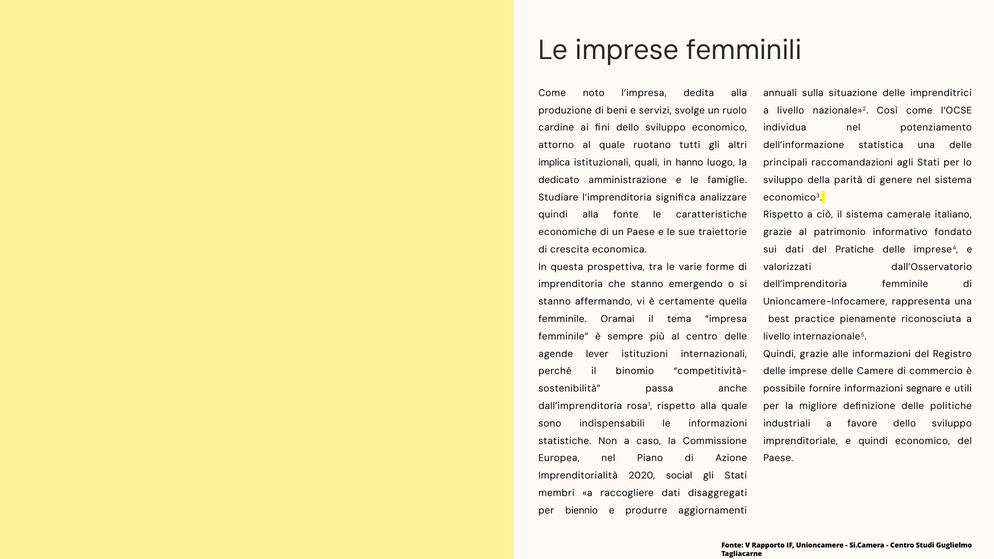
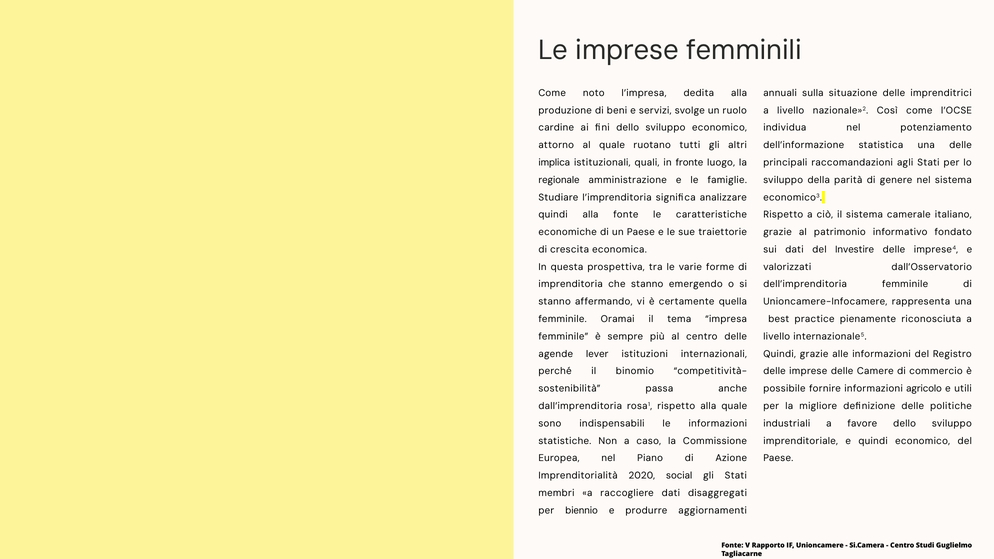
hanno: hanno -> fronte (689, 163)
dedicato: dedicato -> regionale (559, 180)
Pratiche: Pratiche -> Investire (855, 250)
segnare: segnare -> agricolo (924, 389)
